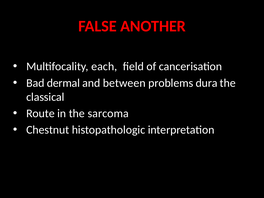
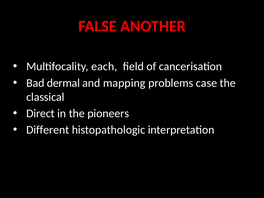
between: between -> mapping (124, 83)
dura: dura -> case (207, 83)
Route: Route -> Direct (40, 113)
sarcoma: sarcoma -> pioneers (108, 113)
Chestnut: Chestnut -> Different (48, 130)
